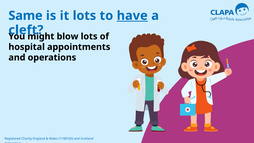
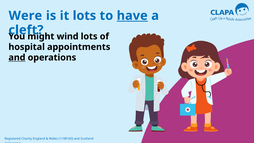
Same: Same -> Were (25, 16)
blow: blow -> wind (68, 36)
and underline: none -> present (17, 57)
